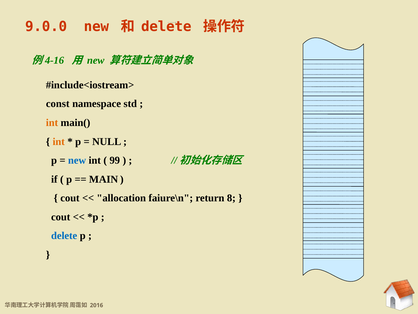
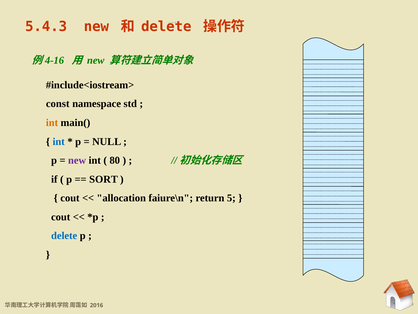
9.0.0: 9.0.0 -> 5.4.3 (46, 26)
int colour: orange -> blue (59, 141)
new colour: blue -> purple (77, 160)
99: 99 -> 80 (115, 160)
MAIN: MAIN -> SORT (104, 179)
8: 8 -> 5 (231, 198)
